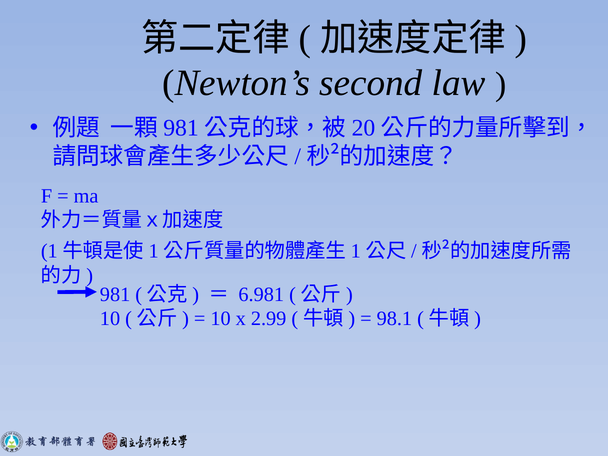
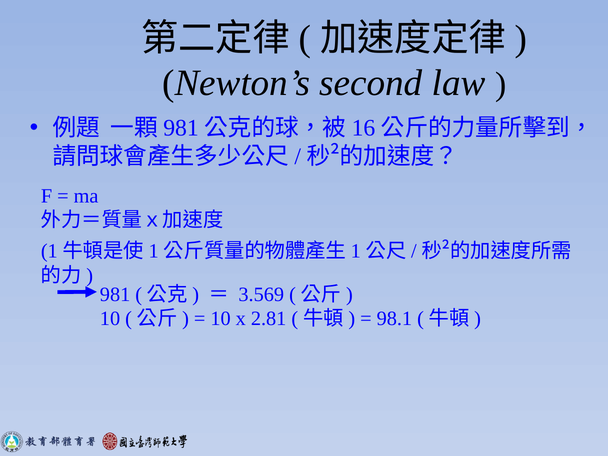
20: 20 -> 16 (363, 128)
6.981: 6.981 -> 3.569 (261, 294)
2.99: 2.99 -> 2.81 (269, 319)
